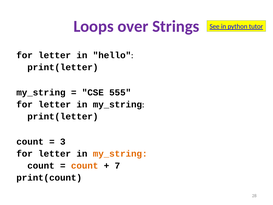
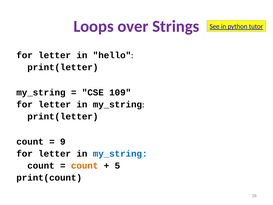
555: 555 -> 109 (120, 92)
3: 3 -> 9 (63, 141)
my_string colour: orange -> blue (120, 153)
7: 7 -> 5 (117, 165)
